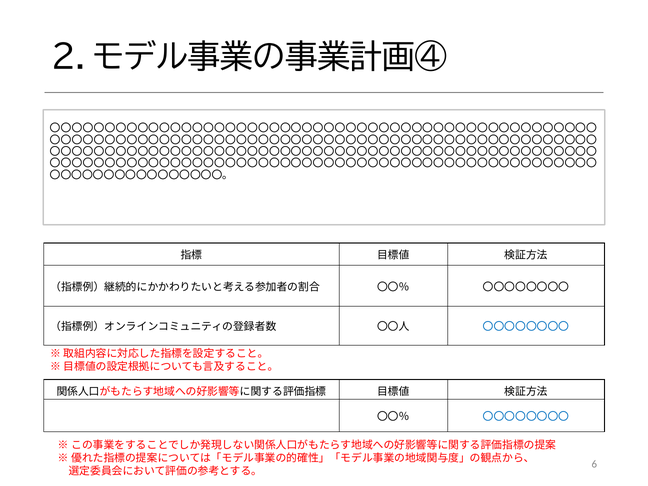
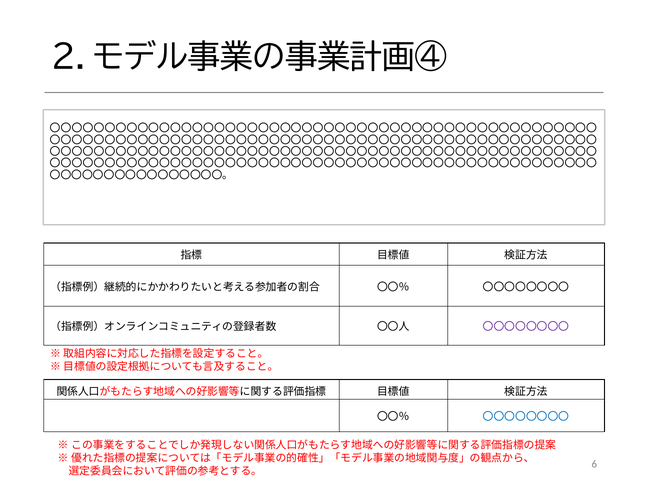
〇〇〇〇〇〇〇〇 colour: blue -> purple (526, 327)
